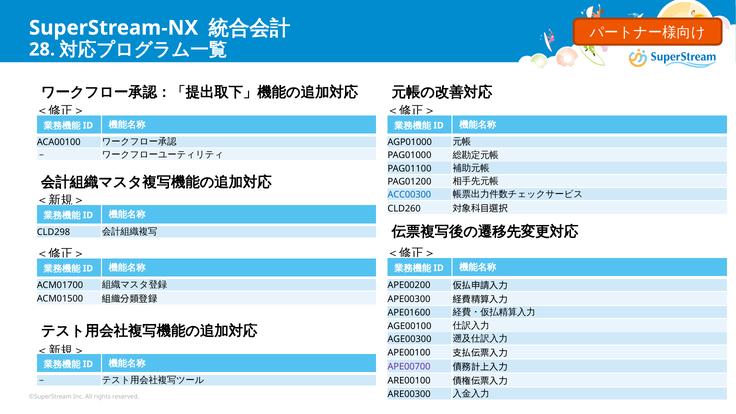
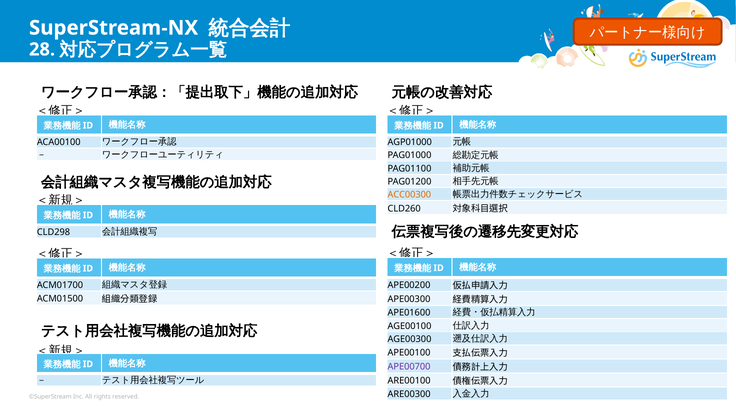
ACC00300 colour: blue -> orange (409, 195)
